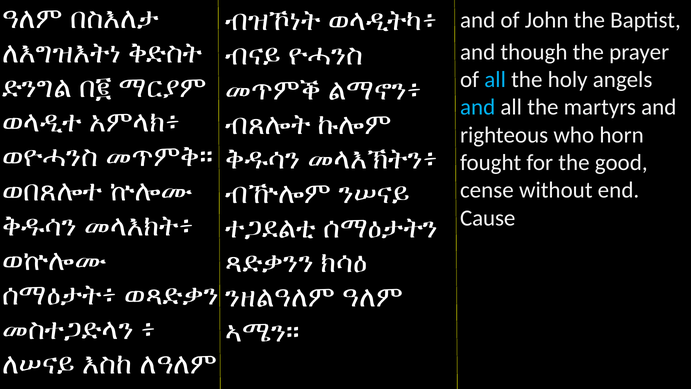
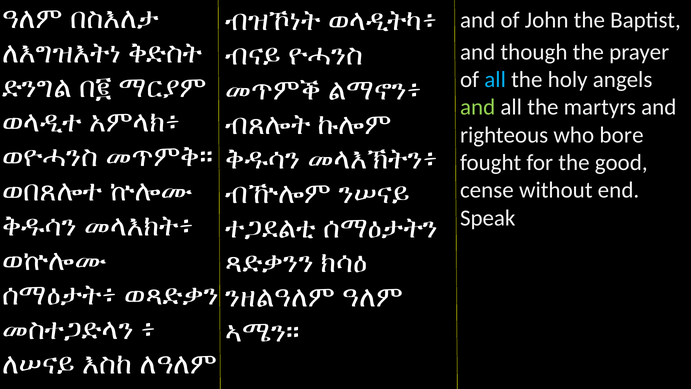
and colour: light blue -> light green (478, 107)
horn: horn -> bore (622, 135)
Cause: Cause -> Speak (488, 218)
